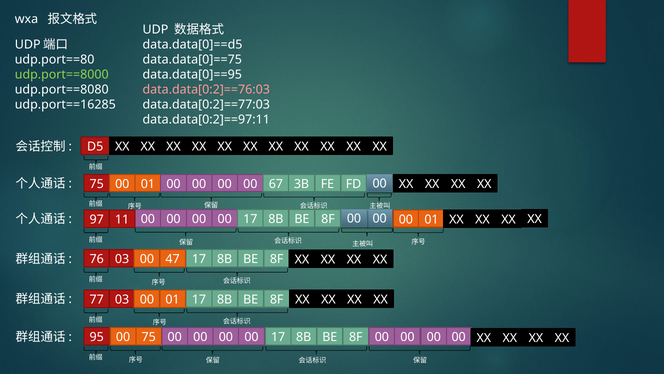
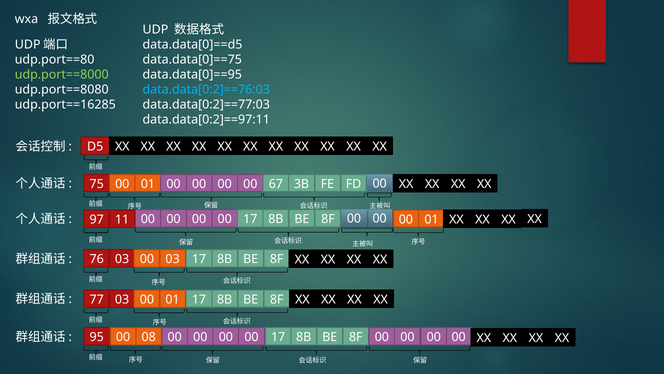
data.data[0:2]==76:03 colour: pink -> light blue (206, 89)
00 47: 47 -> 03 (173, 259)
00 75: 75 -> 08 (149, 337)
